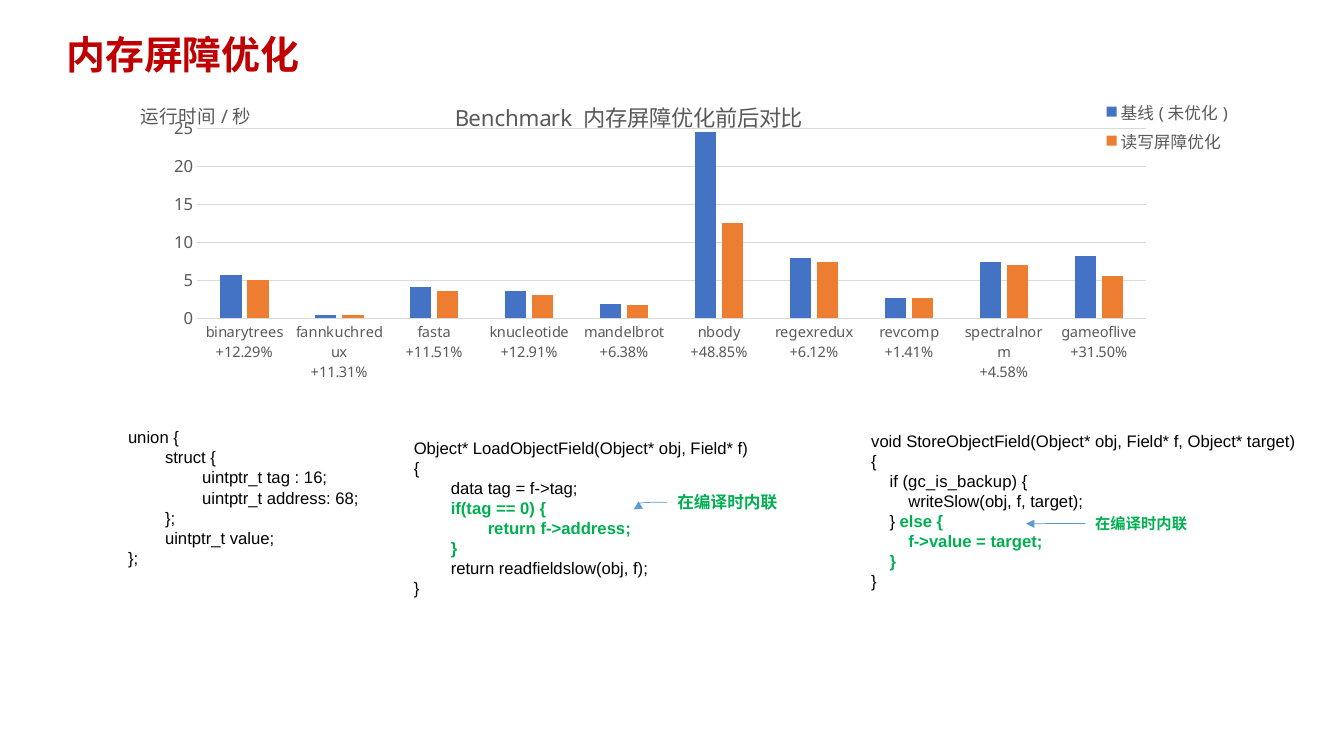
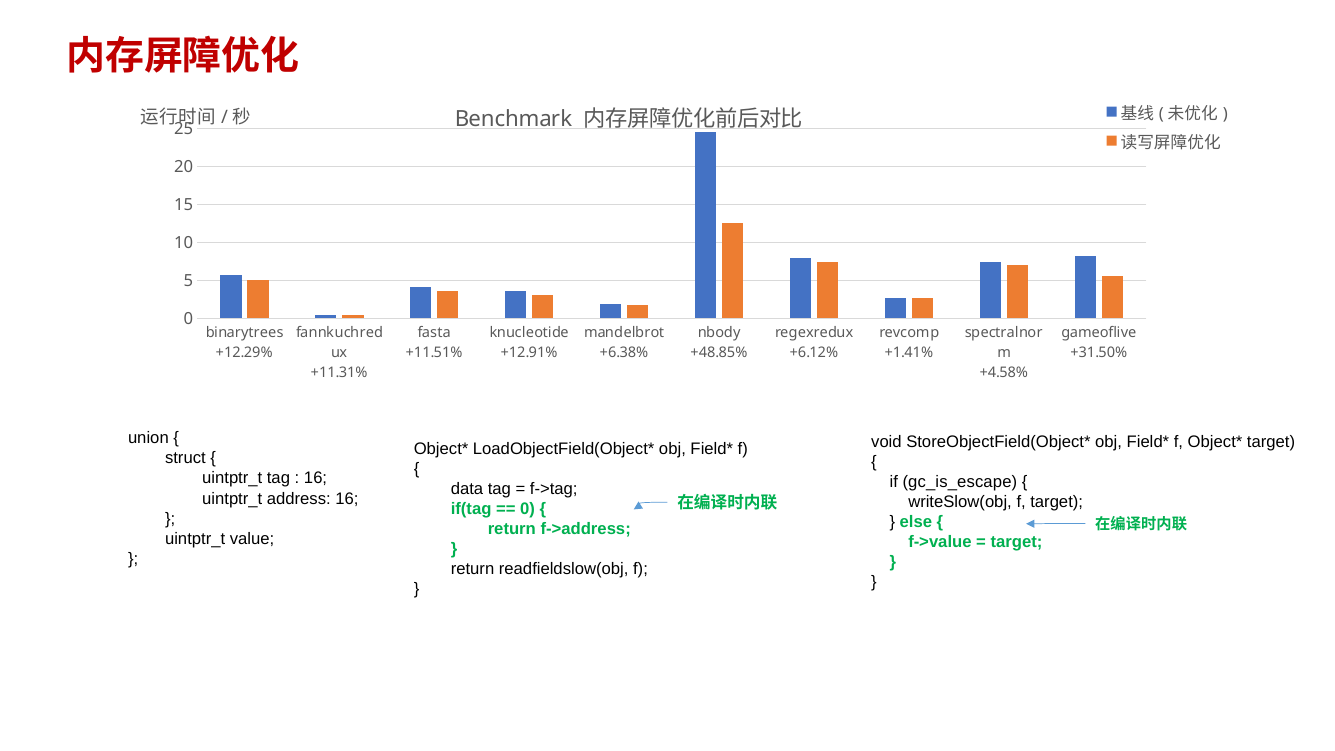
gc_is_backup: gc_is_backup -> gc_is_escape (960, 482)
address 68: 68 -> 16 (347, 498)
